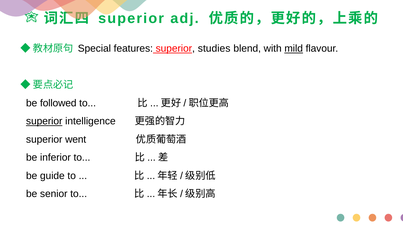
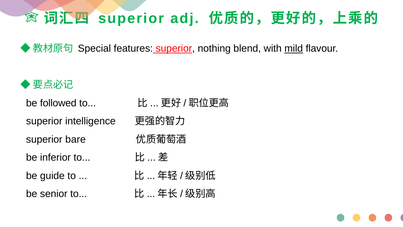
studies: studies -> nothing (214, 48)
superior underline: present -> none (44, 121)
went: went -> bare (76, 139)
